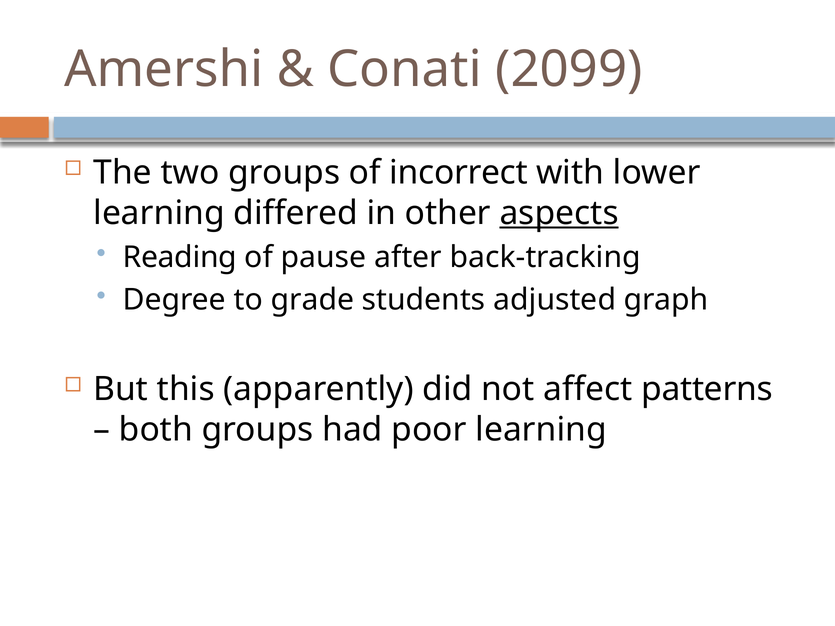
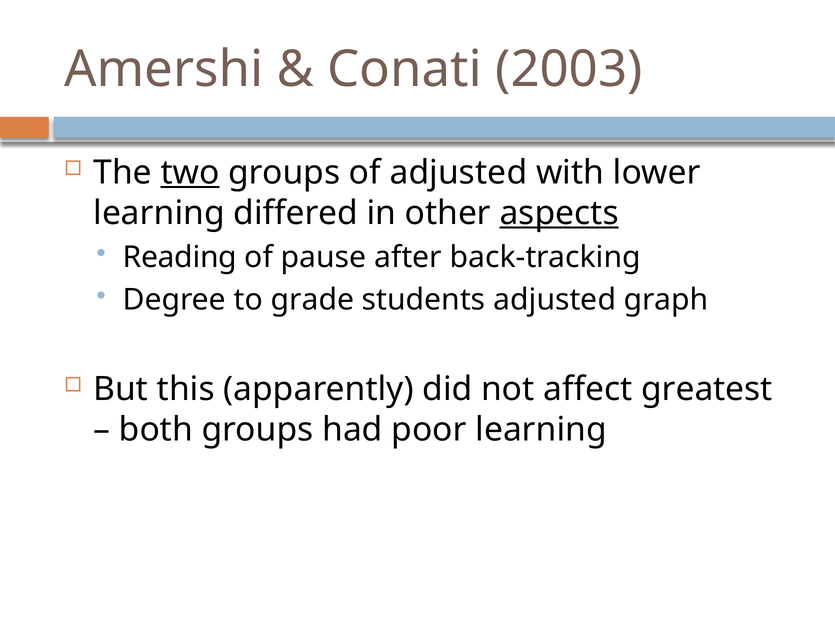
2099: 2099 -> 2003 (569, 70)
two underline: none -> present (190, 173)
of incorrect: incorrect -> adjusted (458, 173)
patterns: patterns -> greatest (707, 389)
